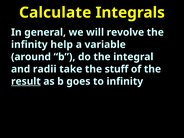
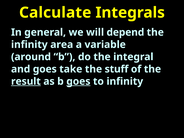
revolve: revolve -> depend (125, 32)
help: help -> area (62, 45)
and radii: radii -> goes (45, 69)
goes underline: none -> present (78, 81)
